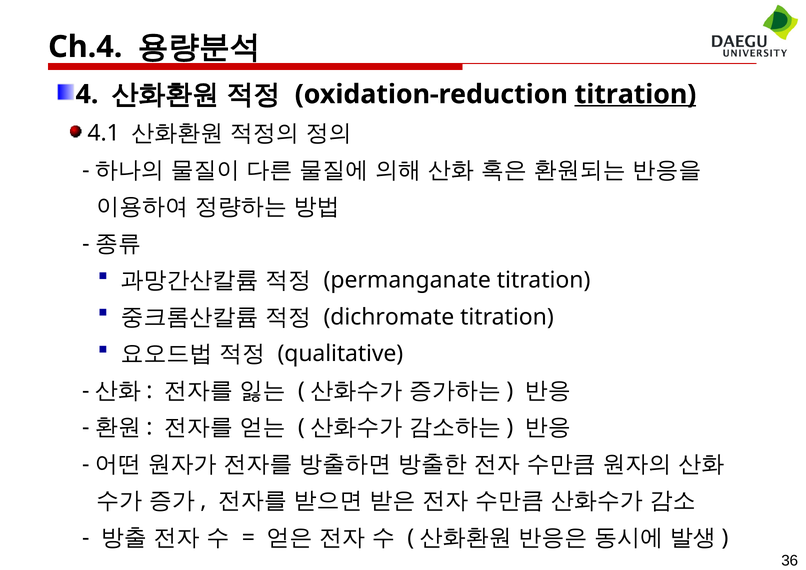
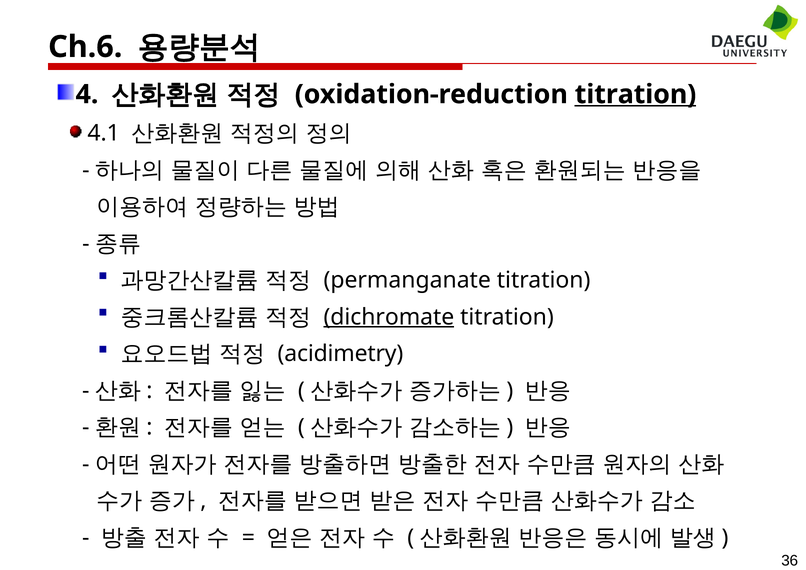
Ch.4: Ch.4 -> Ch.6 (85, 47)
dichromate underline: none -> present (389, 317)
qualitative: qualitative -> acidimetry (340, 354)
